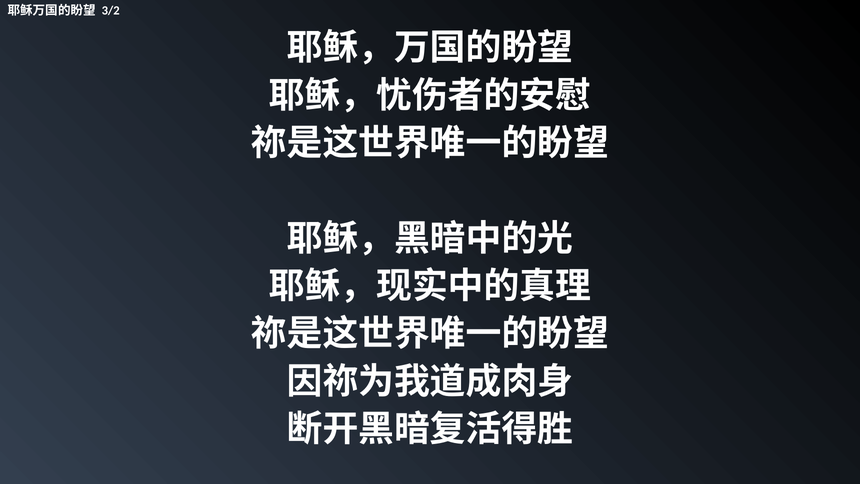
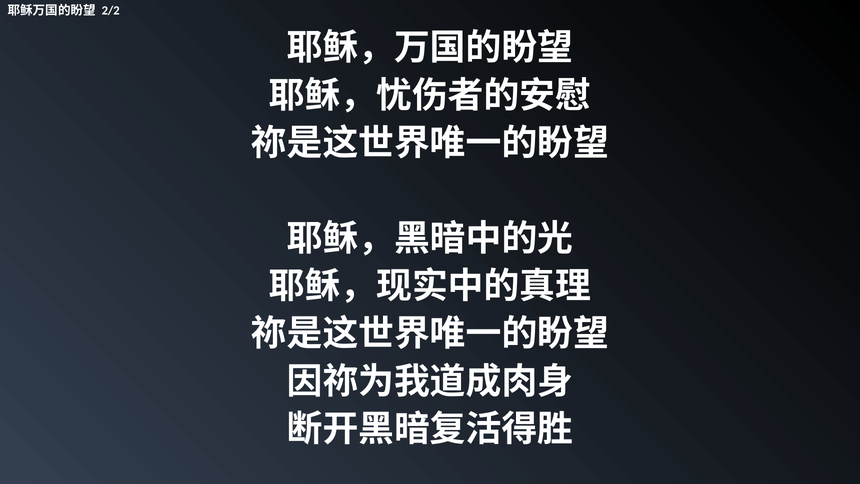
3/2: 3/2 -> 2/2 (111, 11)
